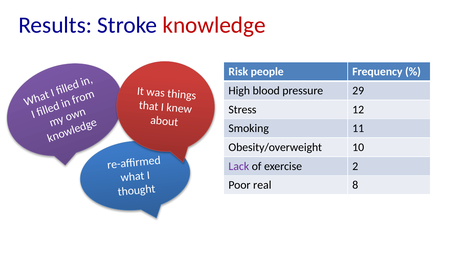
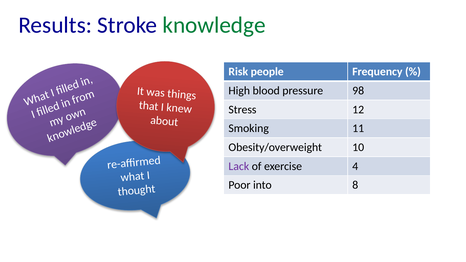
knowledge colour: red -> green (214, 25)
29: 29 -> 98 (358, 91)
2: 2 -> 4 (355, 166)
real: real -> into (262, 185)
